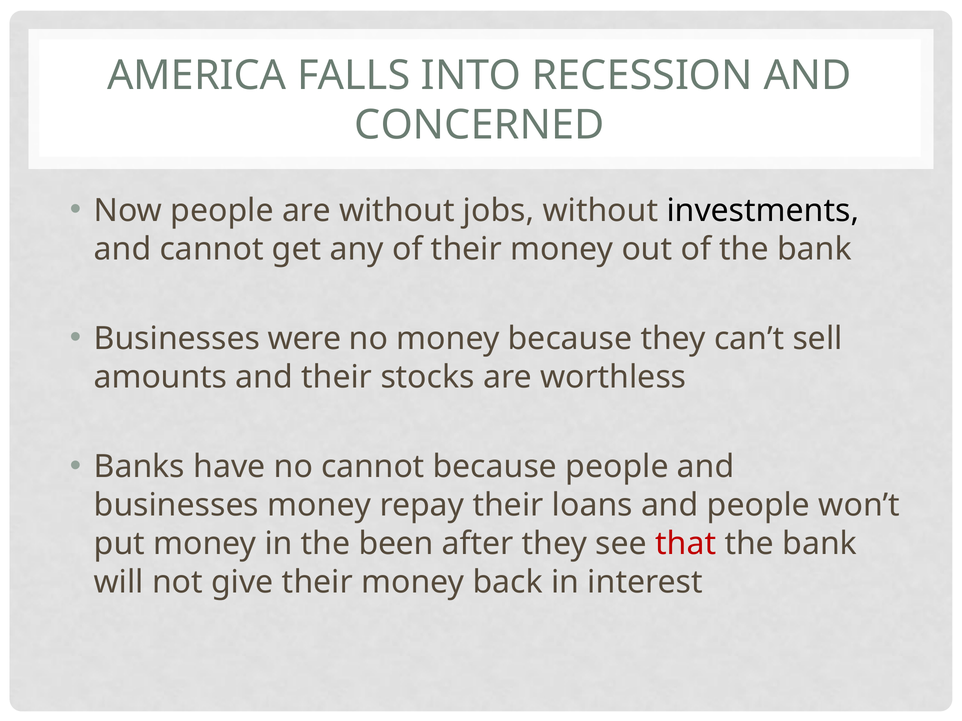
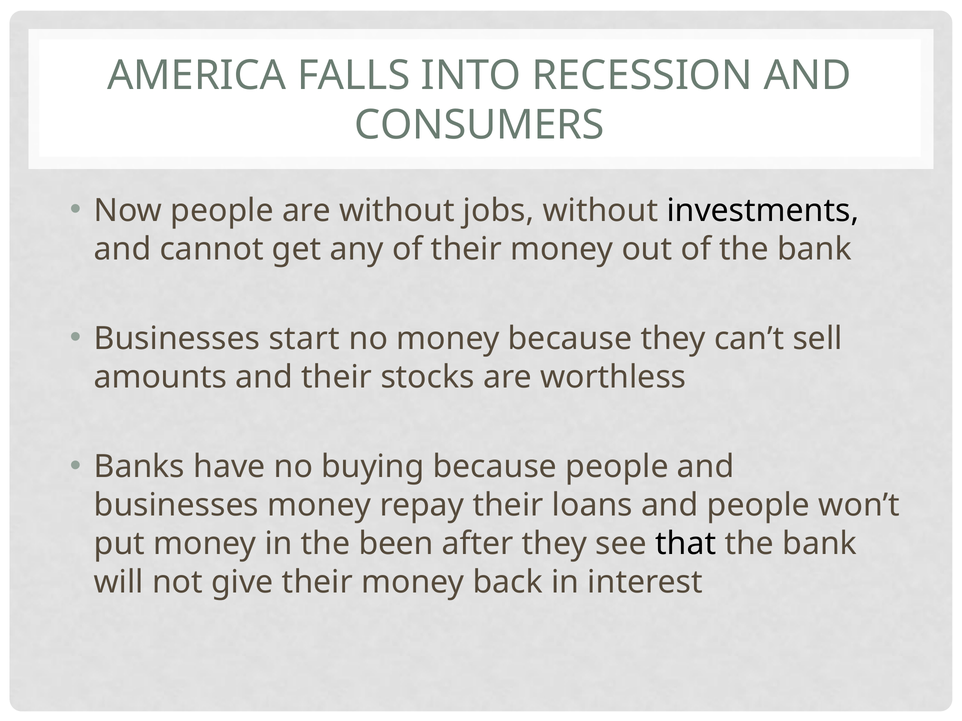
CONCERNED: CONCERNED -> CONSUMERS (479, 125)
were: were -> start (304, 339)
no cannot: cannot -> buying (373, 467)
that colour: red -> black (686, 544)
